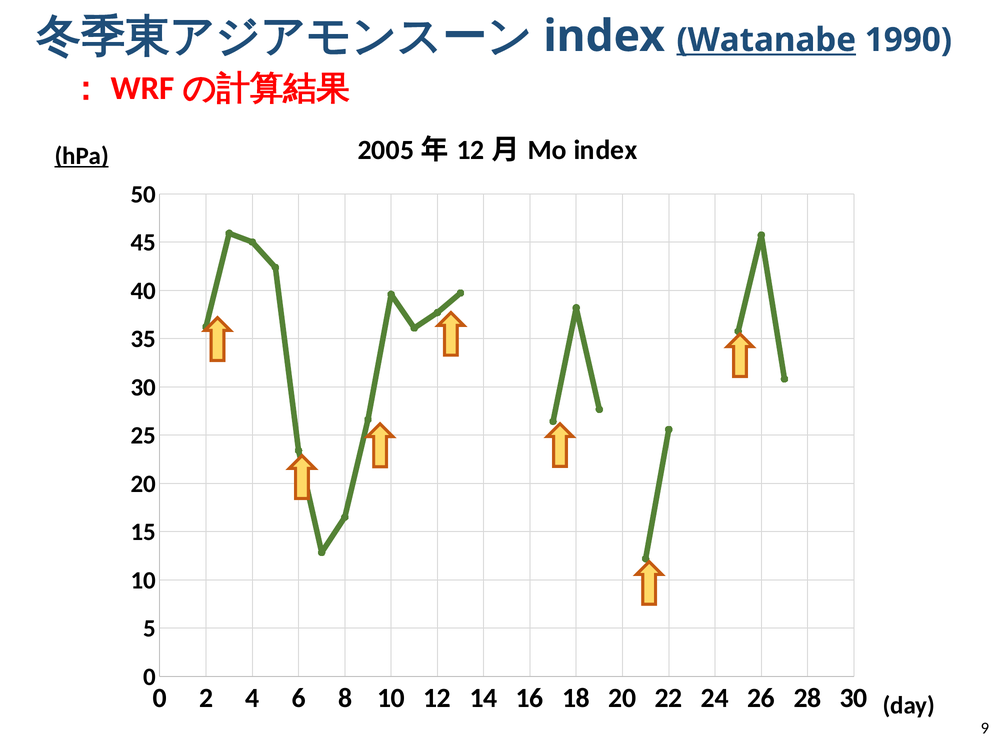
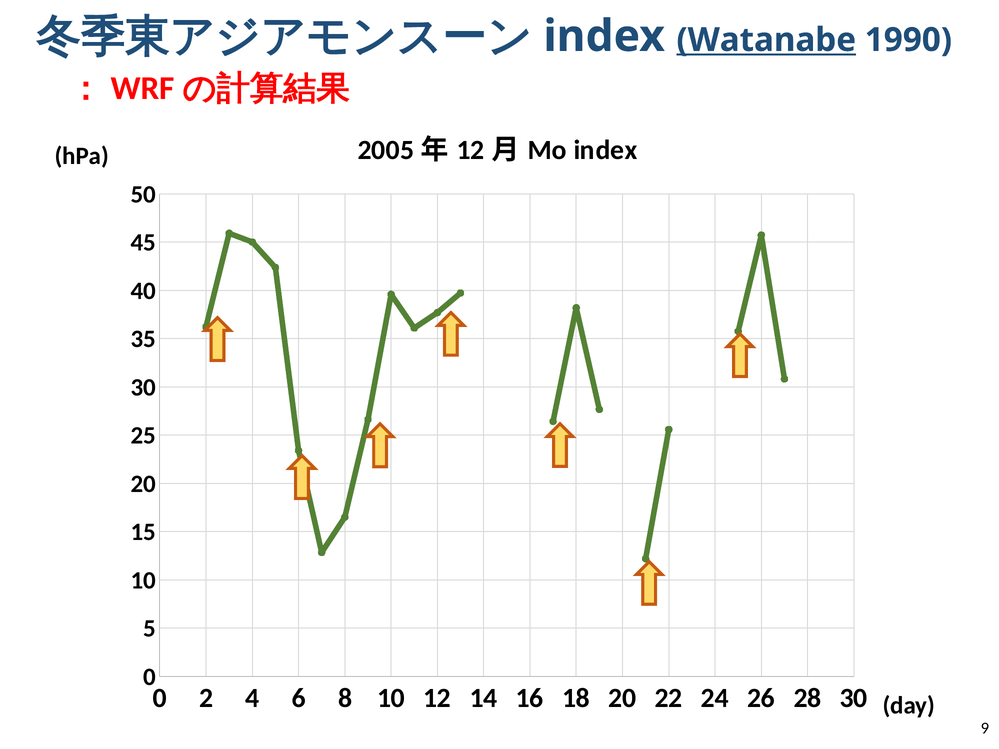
hPa underline: present -> none (82, 156)
